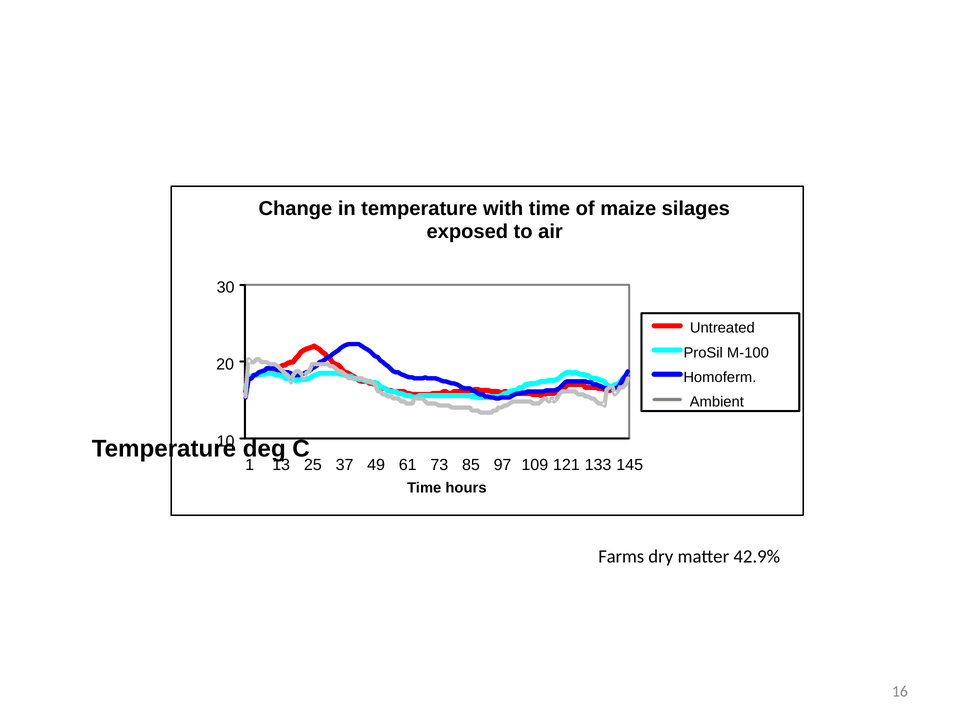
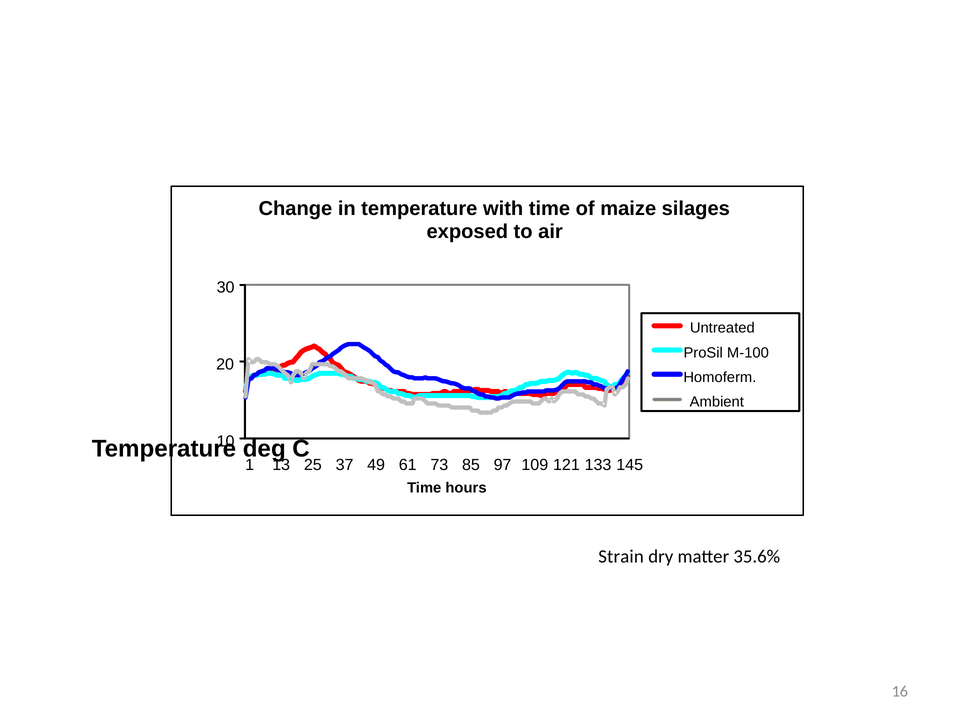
Farms: Farms -> Strain (621, 557)
42.9%: 42.9% -> 35.6% (757, 557)
